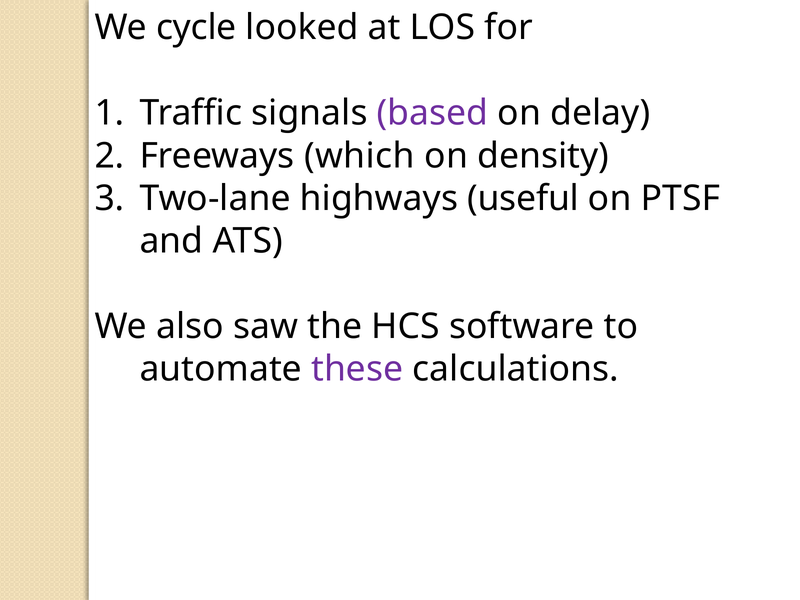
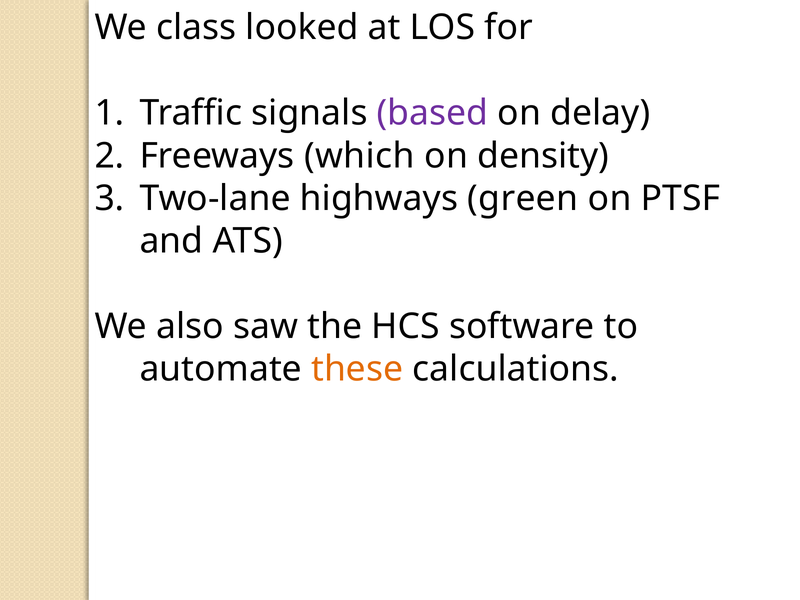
cycle: cycle -> class (196, 28)
useful: useful -> green (523, 198)
these colour: purple -> orange (357, 369)
